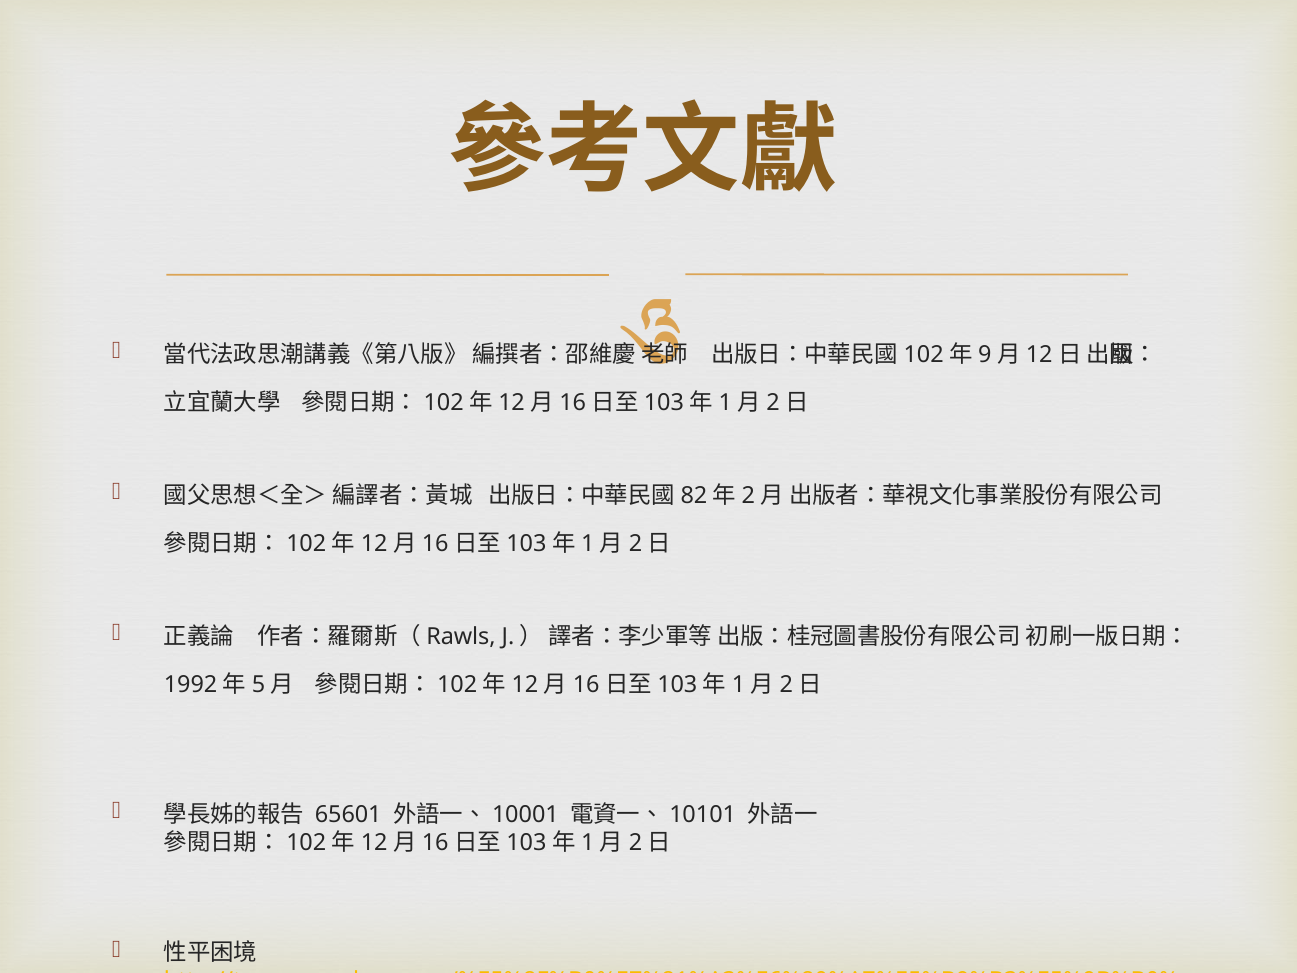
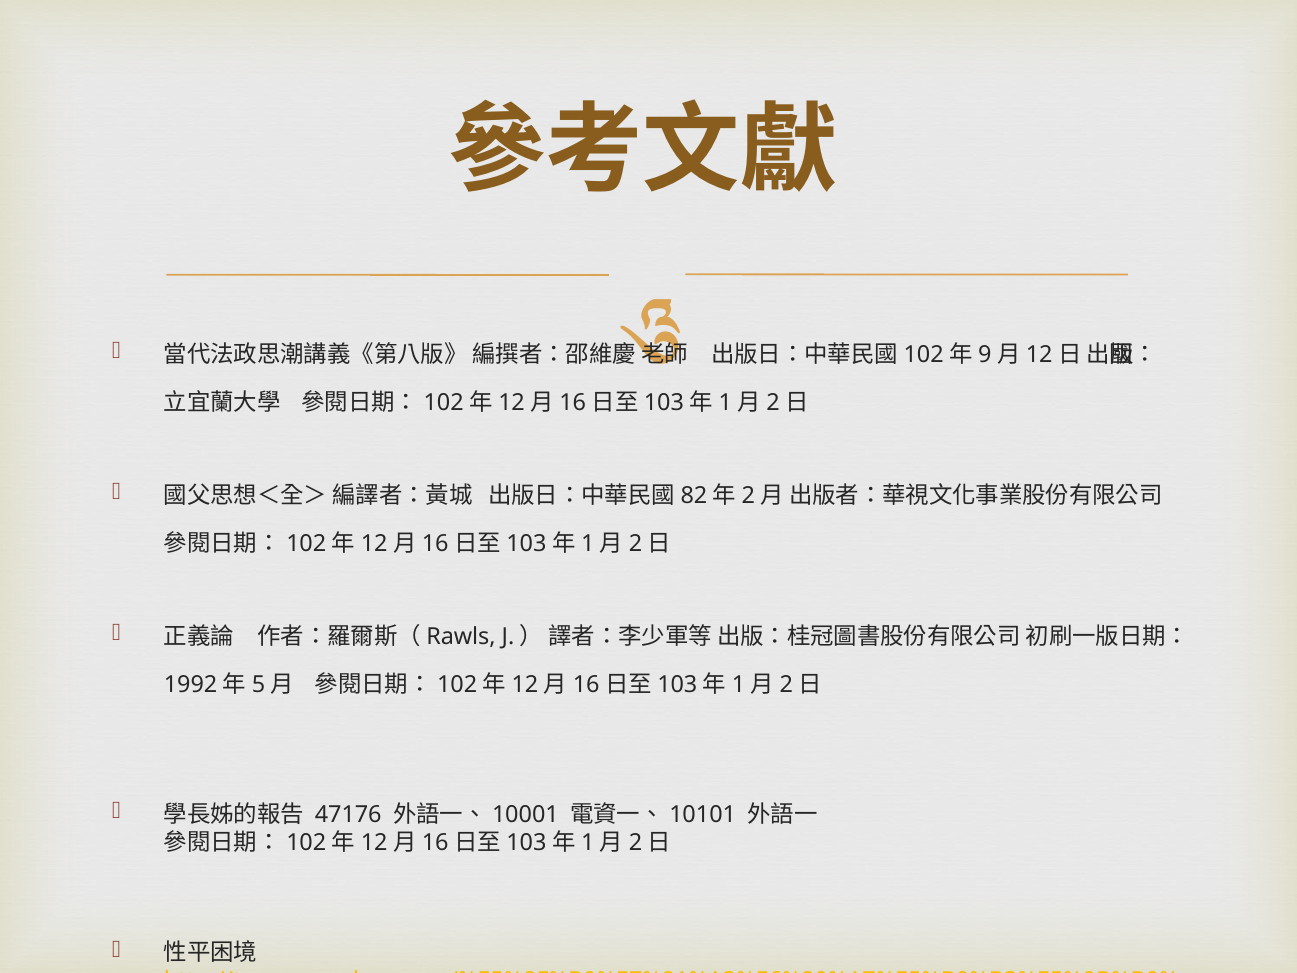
65601: 65601 -> 47176 (348, 814)
